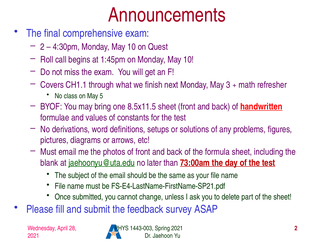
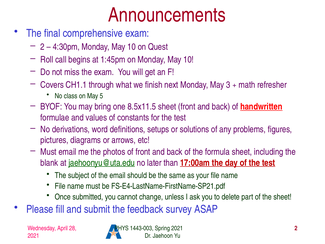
73:00am: 73:00am -> 17:00am (195, 163)
